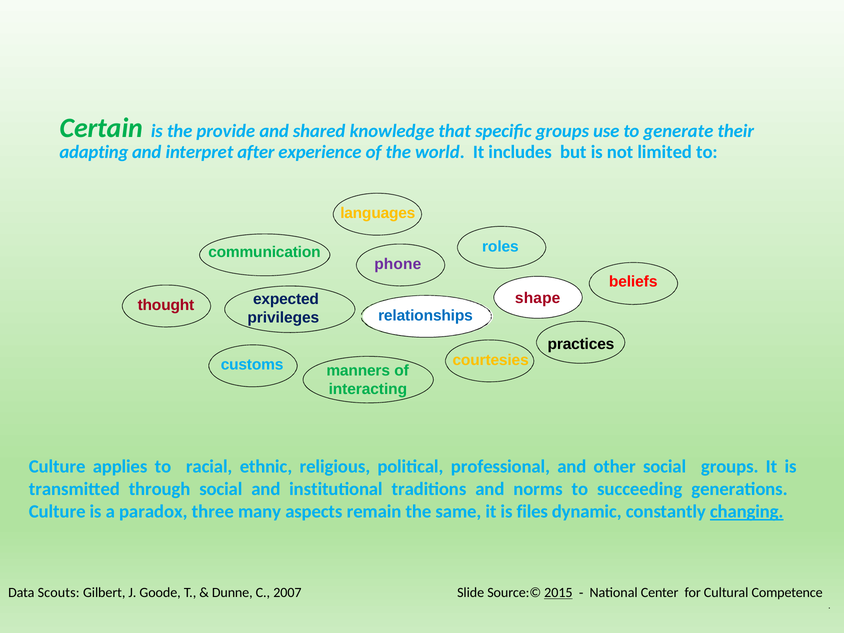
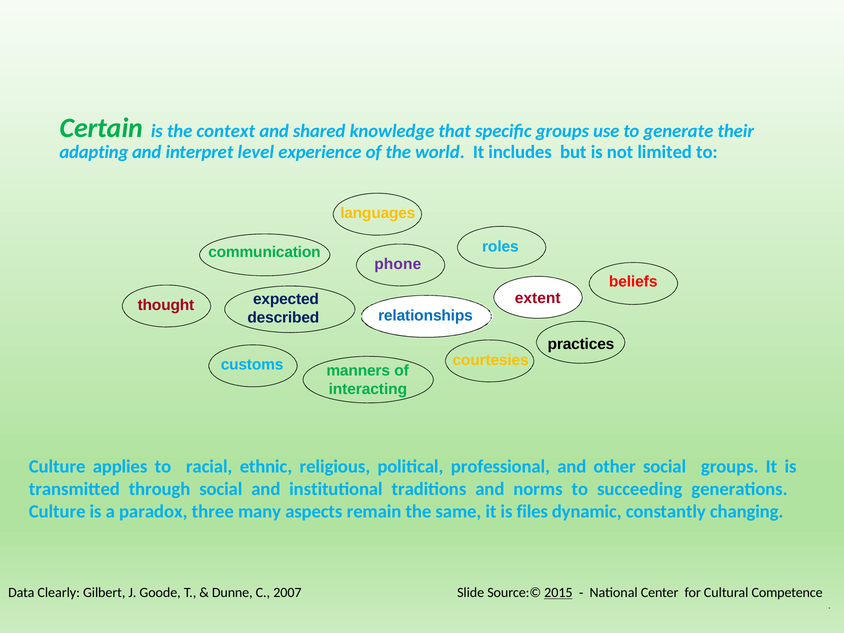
provide: provide -> context (226, 131)
after: after -> level (256, 152)
shape: shape -> extent (538, 298)
privileges: privileges -> described (283, 318)
changing underline: present -> none (747, 512)
Scouts: Scouts -> Clearly (59, 593)
